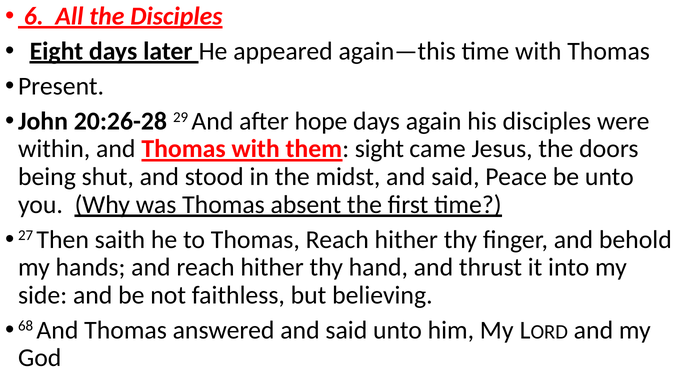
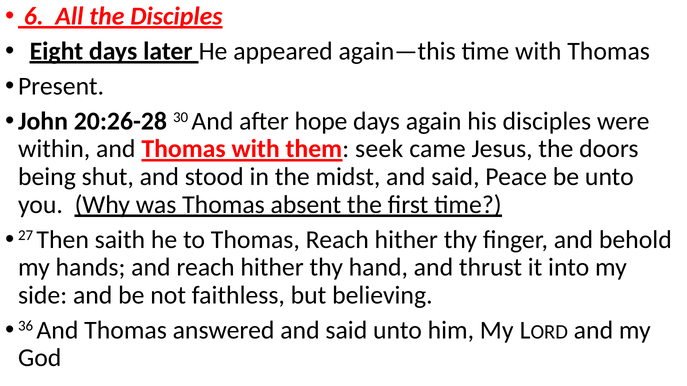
29: 29 -> 30 (181, 117)
sight: sight -> seek (379, 149)
68: 68 -> 36 (26, 326)
